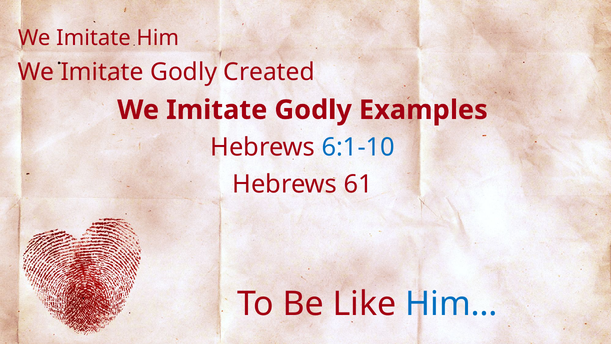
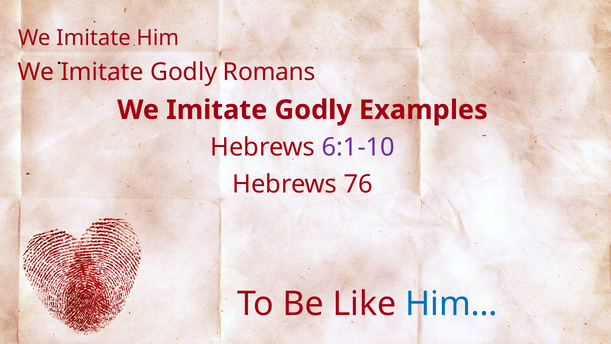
Created: Created -> Romans (269, 72)
6:1-10 colour: blue -> purple (358, 147)
61: 61 -> 76 (358, 184)
